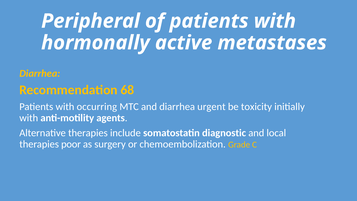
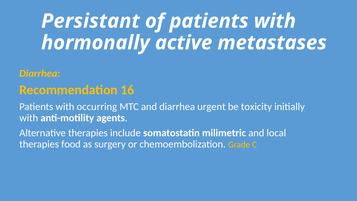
Peripheral: Peripheral -> Persistant (90, 21)
68: 68 -> 16 (127, 90)
diagnostic: diagnostic -> milimetric (224, 133)
poor: poor -> food (71, 144)
